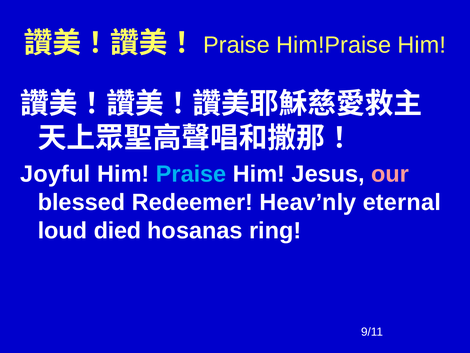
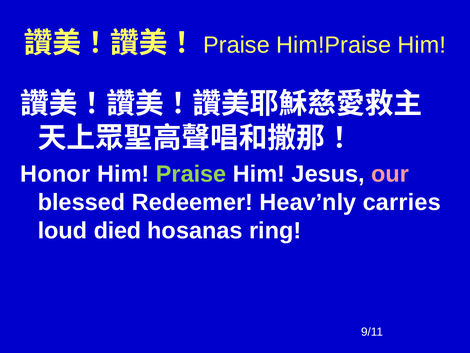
Joyful: Joyful -> Honor (55, 174)
Praise colour: light blue -> light green (191, 174)
eternal: eternal -> carries (402, 202)
